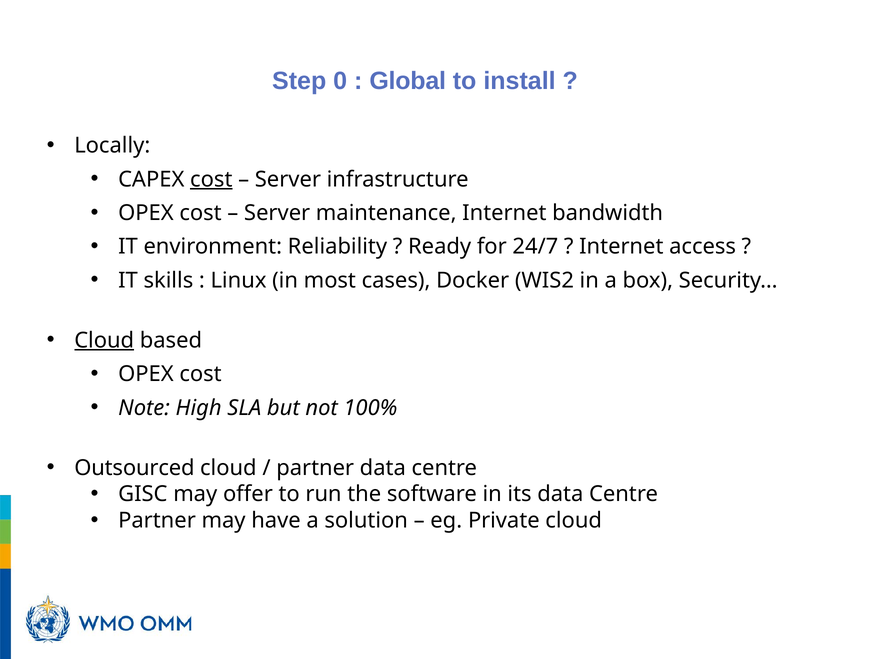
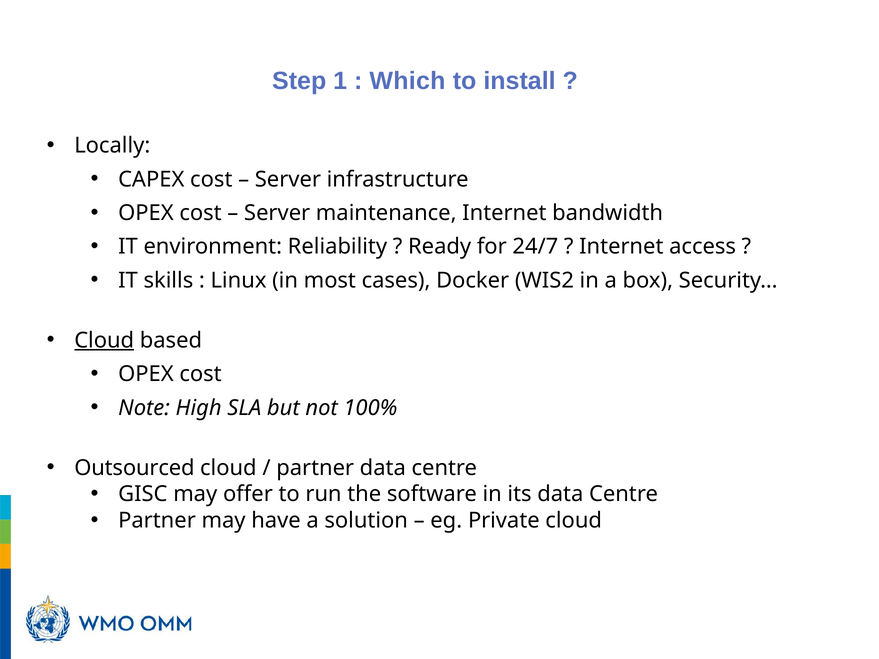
0: 0 -> 1 (340, 81)
Global: Global -> Which (407, 81)
cost underline: present -> none (211, 179)
